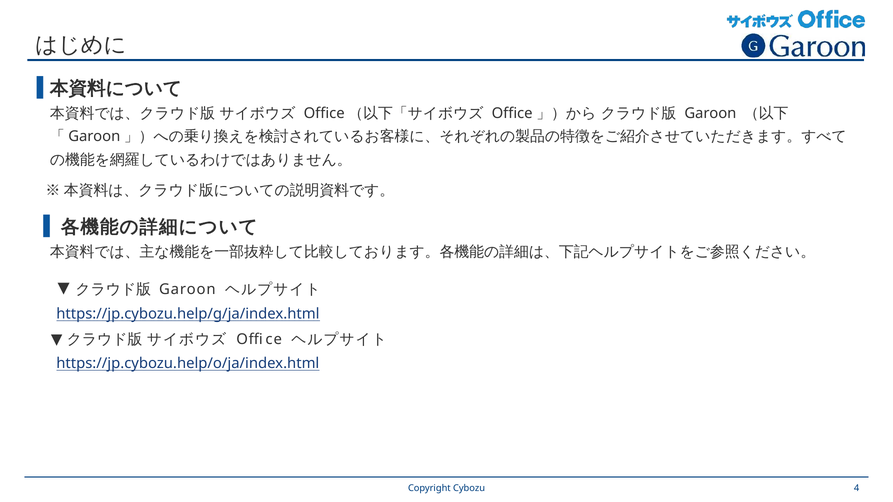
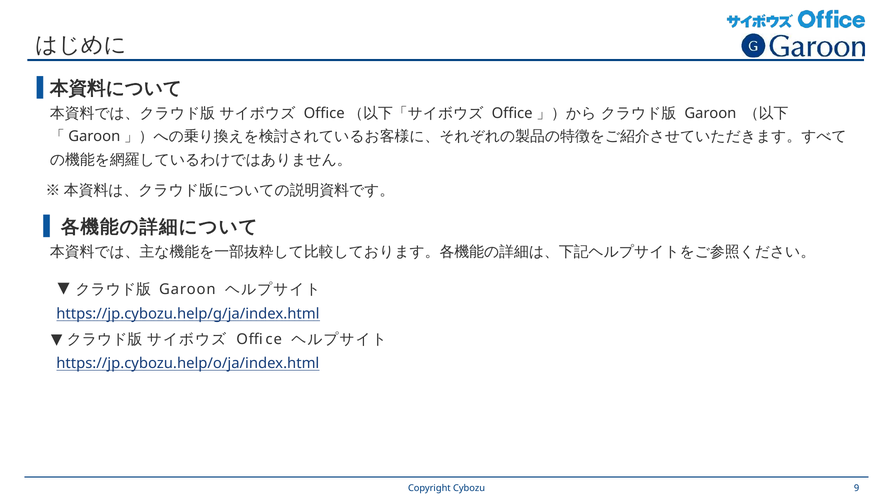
4: 4 -> 9 (857, 488)
